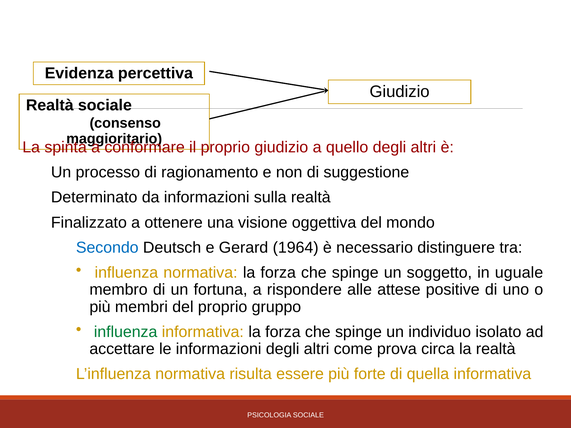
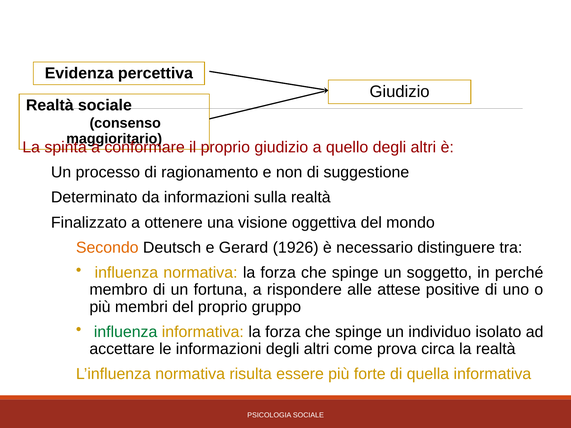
Secondo colour: blue -> orange (107, 248)
1964: 1964 -> 1926 (296, 248)
uguale: uguale -> perché (519, 273)
